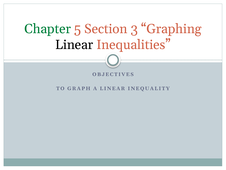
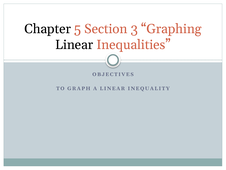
Chapter colour: green -> black (48, 29)
